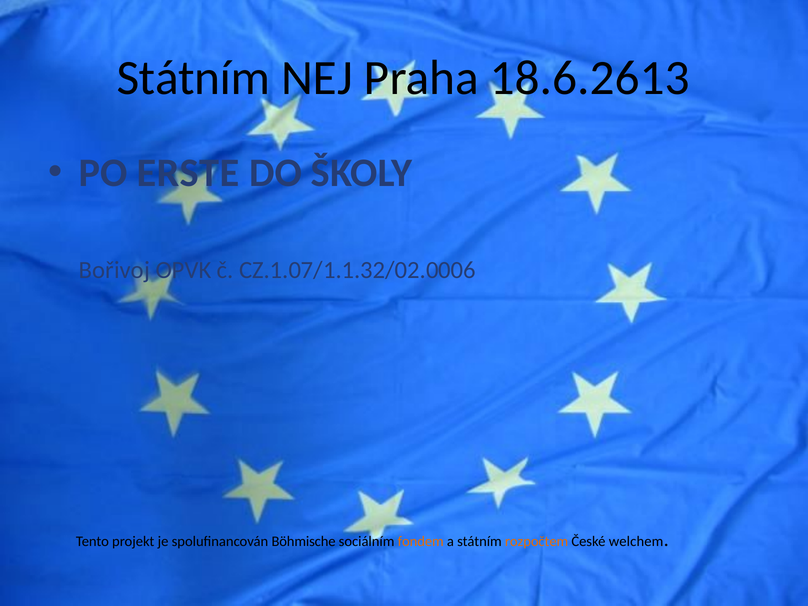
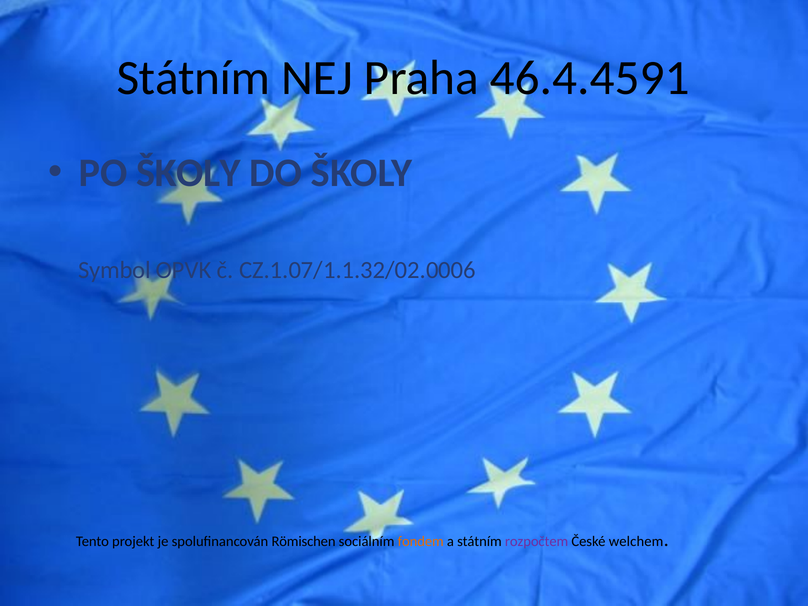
18.6.2613: 18.6.2613 -> 46.4.4591 (590, 78)
PO ERSTE: ERSTE -> ŠKOLY (188, 173)
Bořivoj: Bořivoj -> Symbol (115, 270)
Böhmische: Böhmische -> Römischen (304, 541)
rozpočtem colour: orange -> purple (537, 541)
